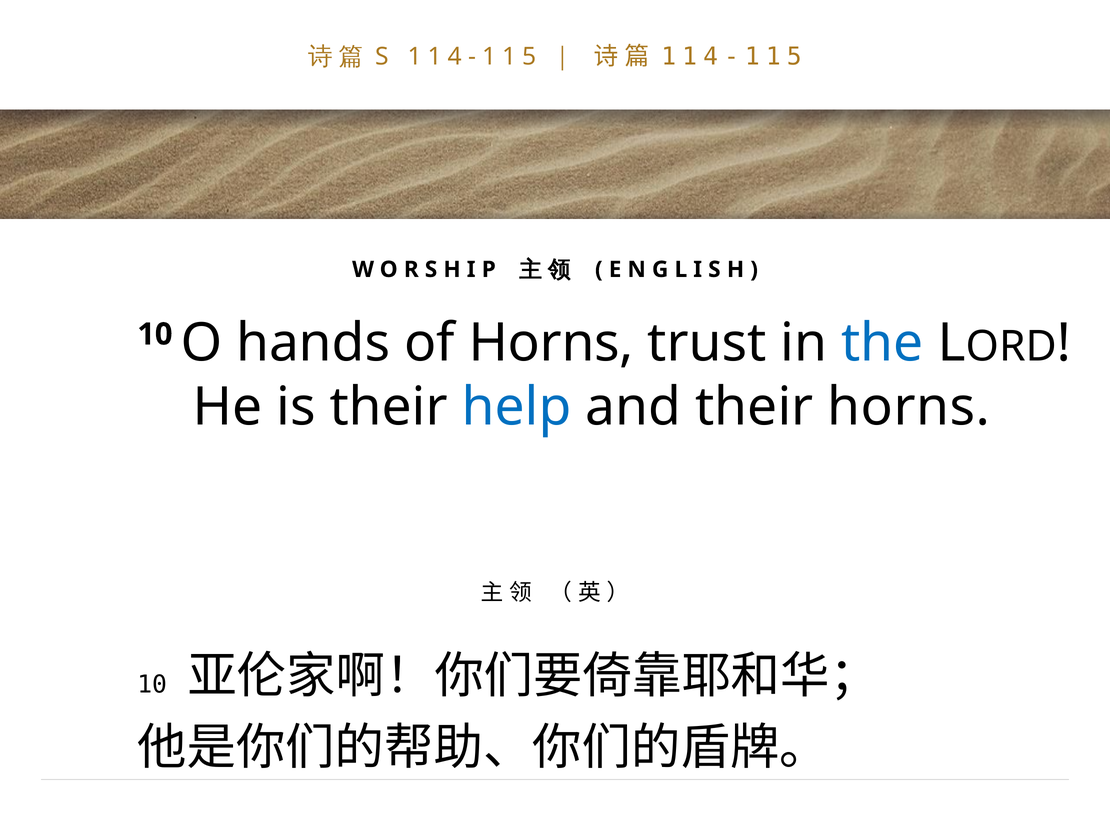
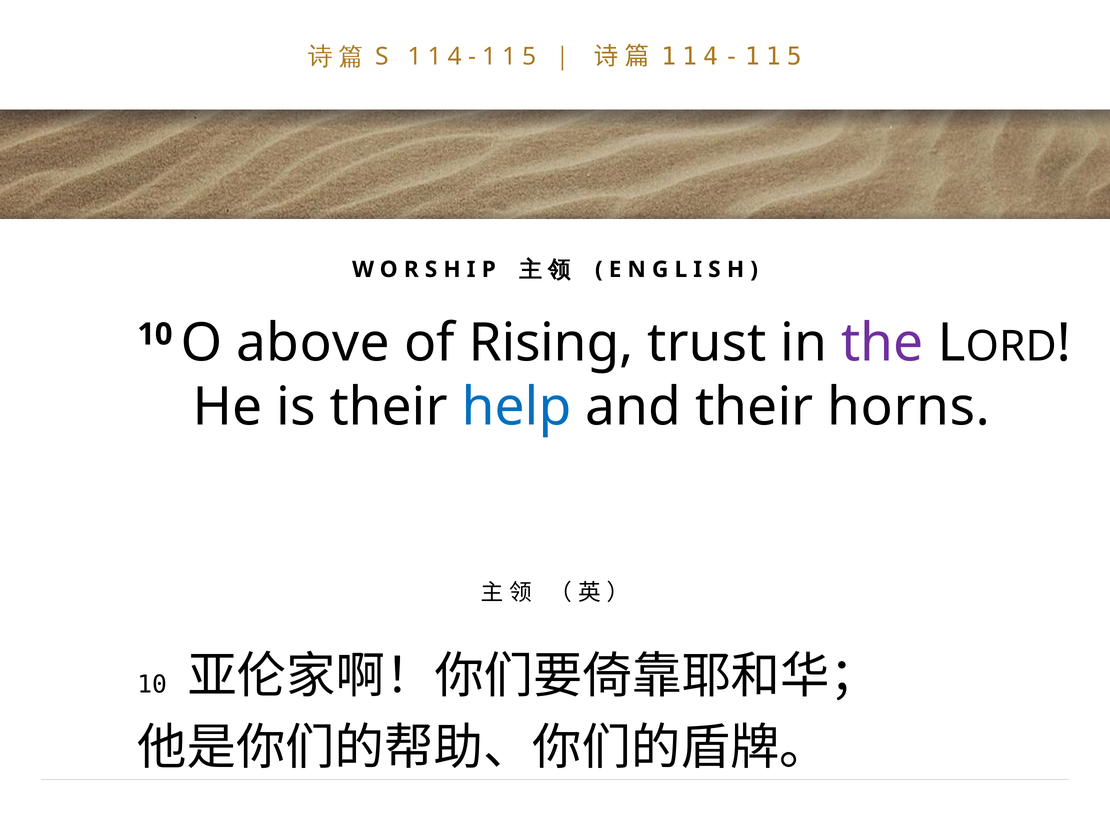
hands: hands -> above (313, 343)
of Horns: Horns -> Rising (551, 343)
the colour: blue -> purple (882, 343)
